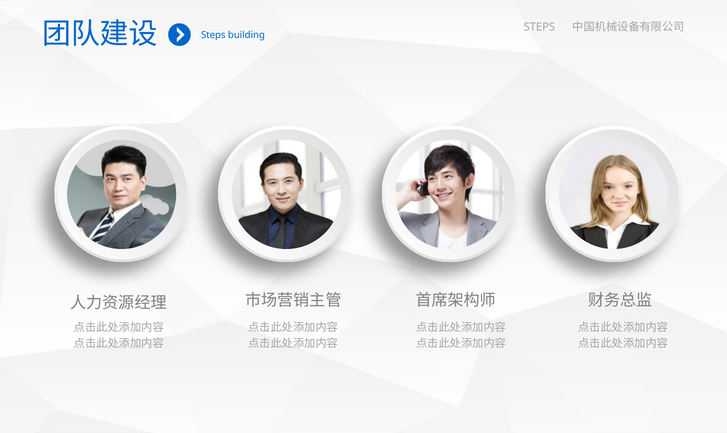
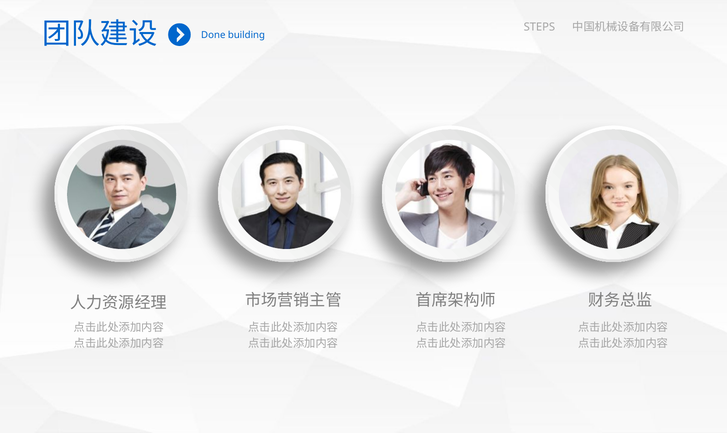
Steps: Steps -> Done (213, 35)
